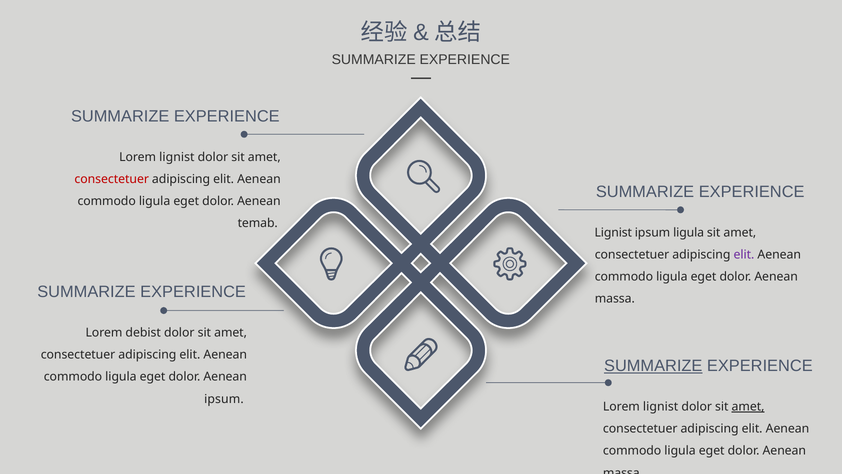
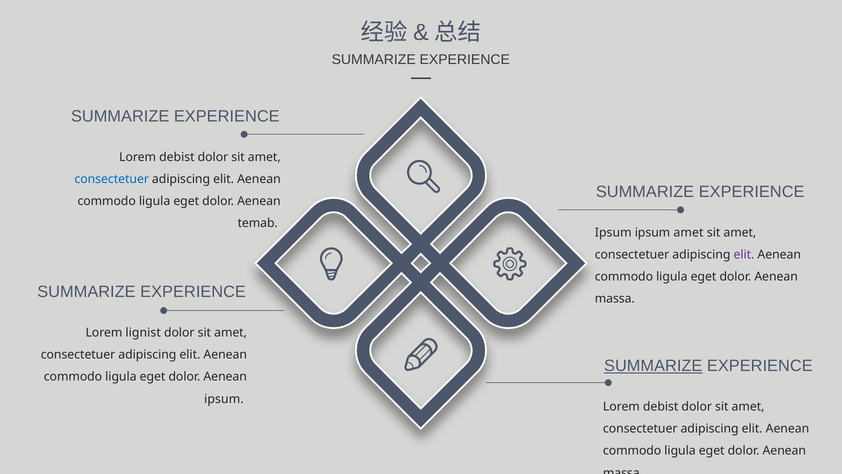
lignist: lignist -> debist (177, 157)
consectetuer colour: red -> blue (112, 179)
Lignist: Lignist -> Ipsum (613, 232)
ipsum ligula: ligula -> amet (689, 232)
debist: debist -> lignist (143, 332)
lignist: lignist -> debist (661, 406)
amet underline: present -> none (748, 406)
